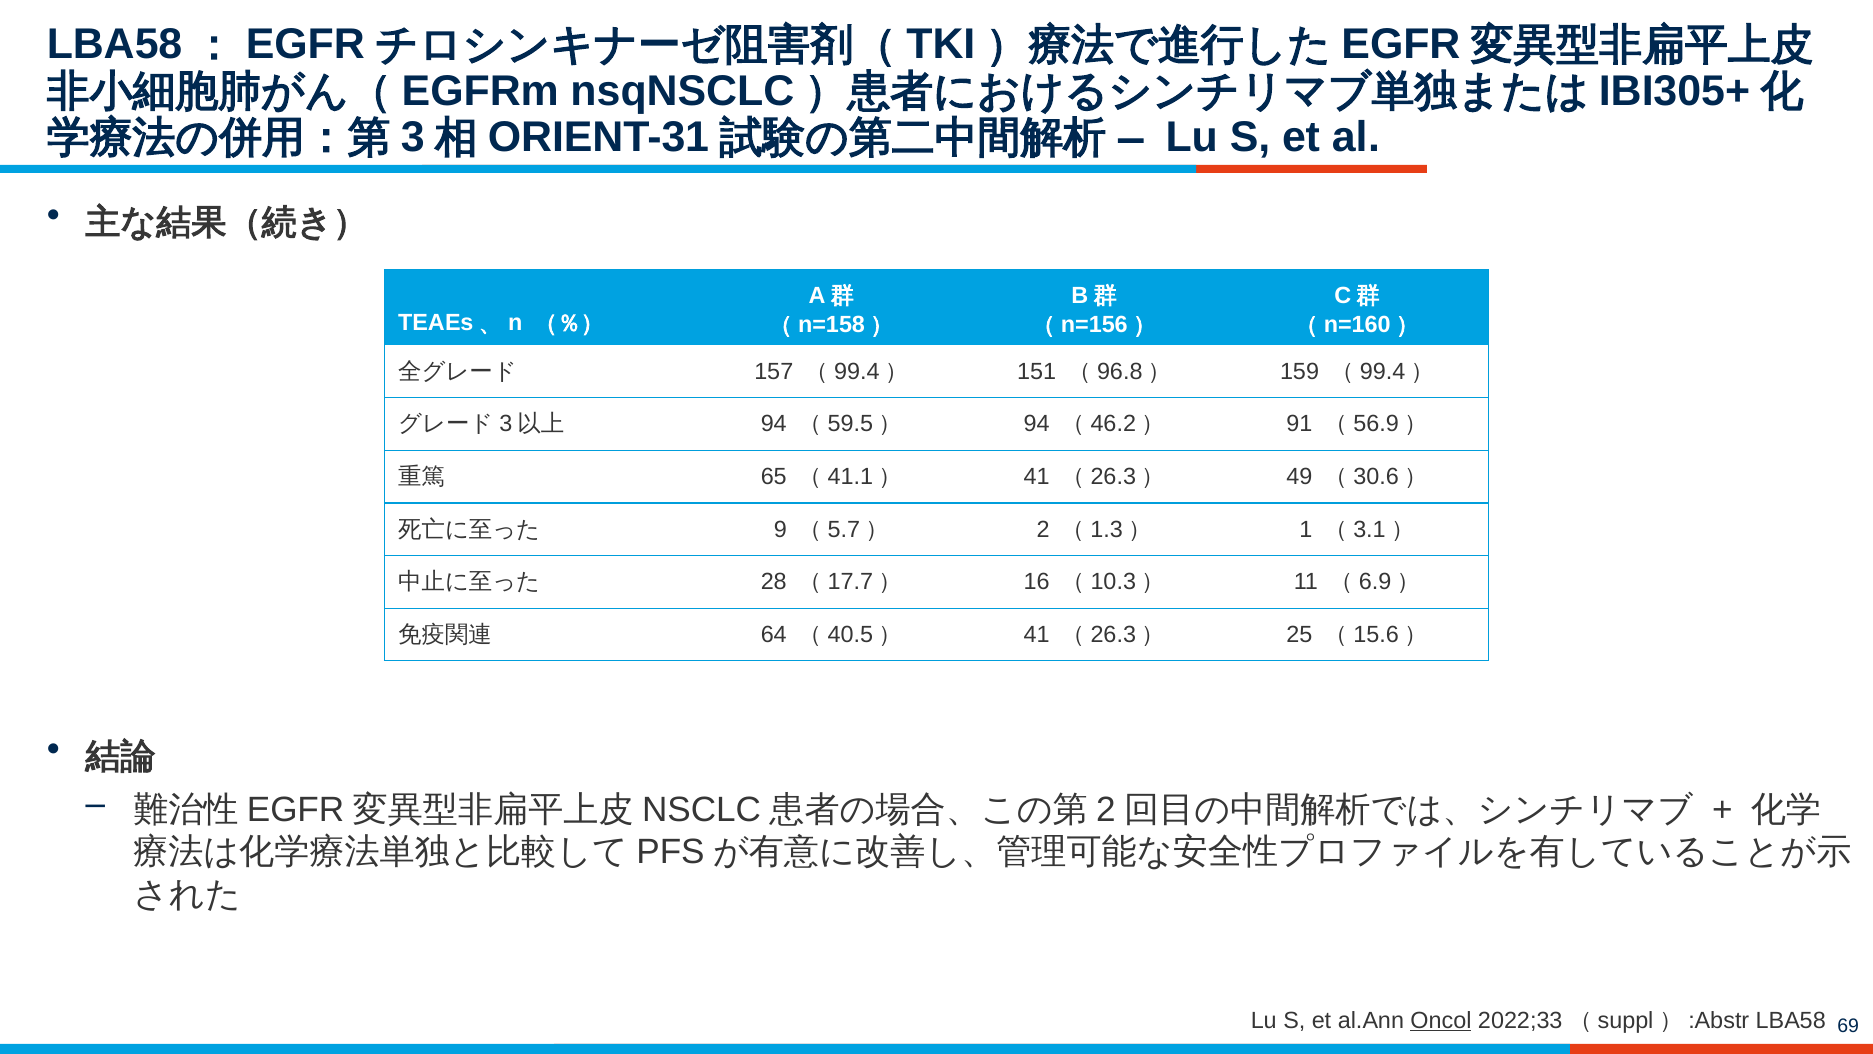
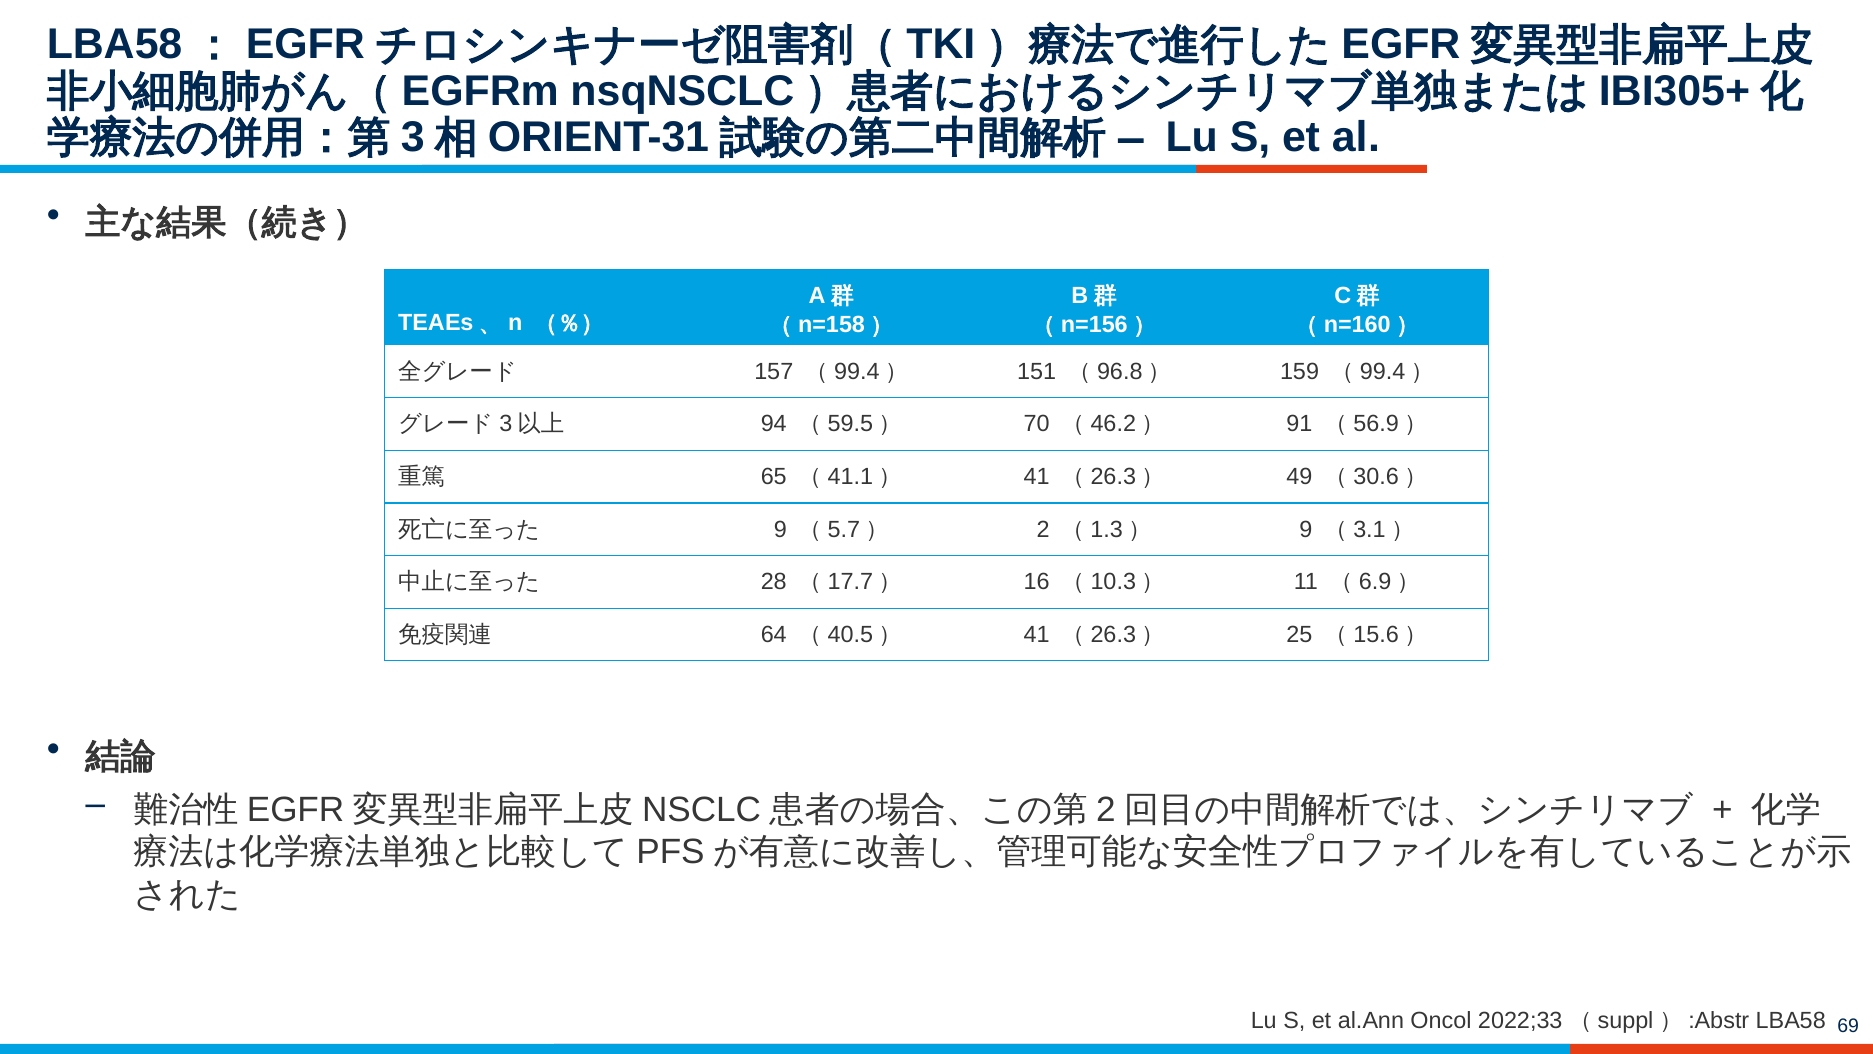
94: 94 -> 70 (1037, 424)
1: 1 -> 9 (1306, 529)
Oncol underline: present -> none (1441, 1020)
